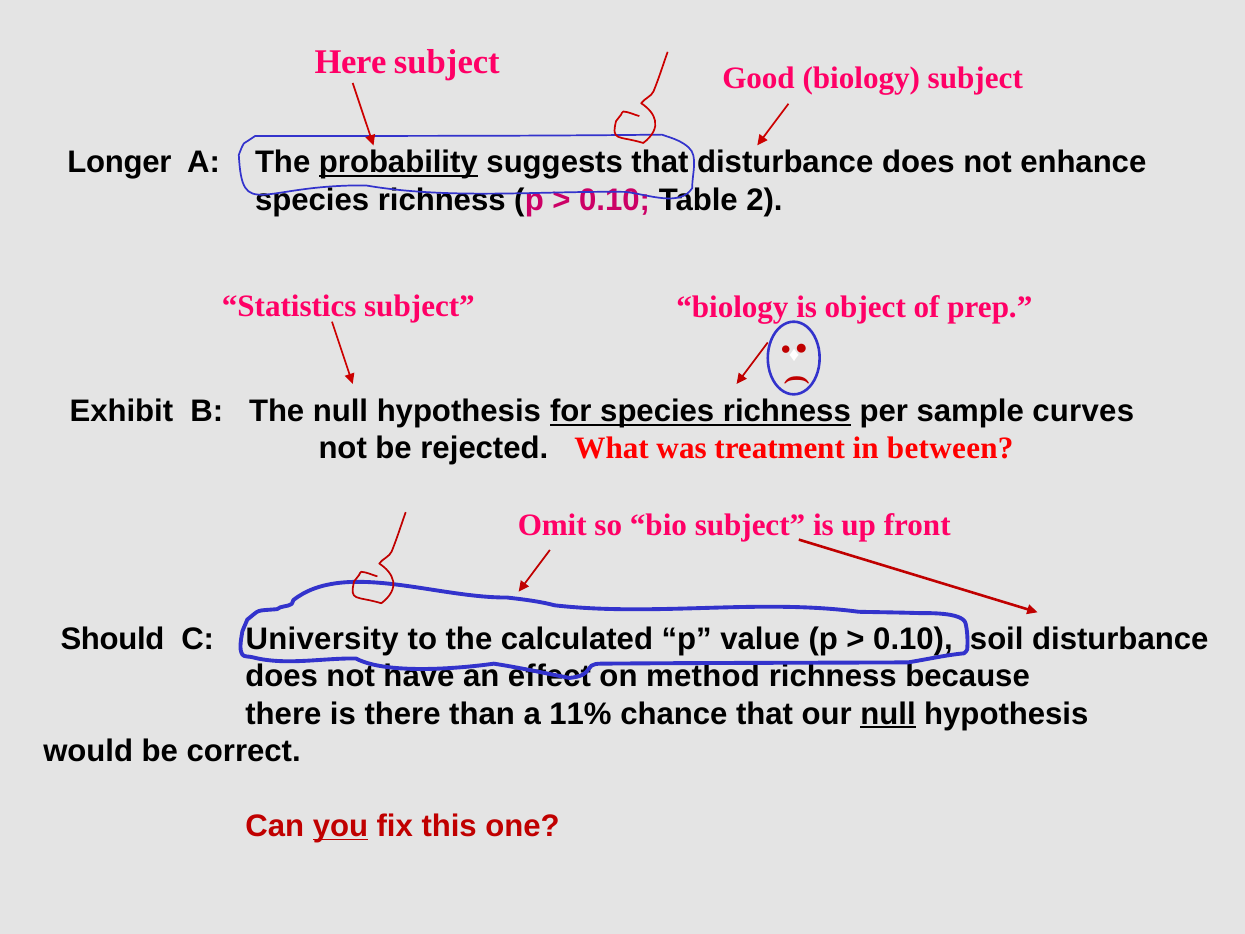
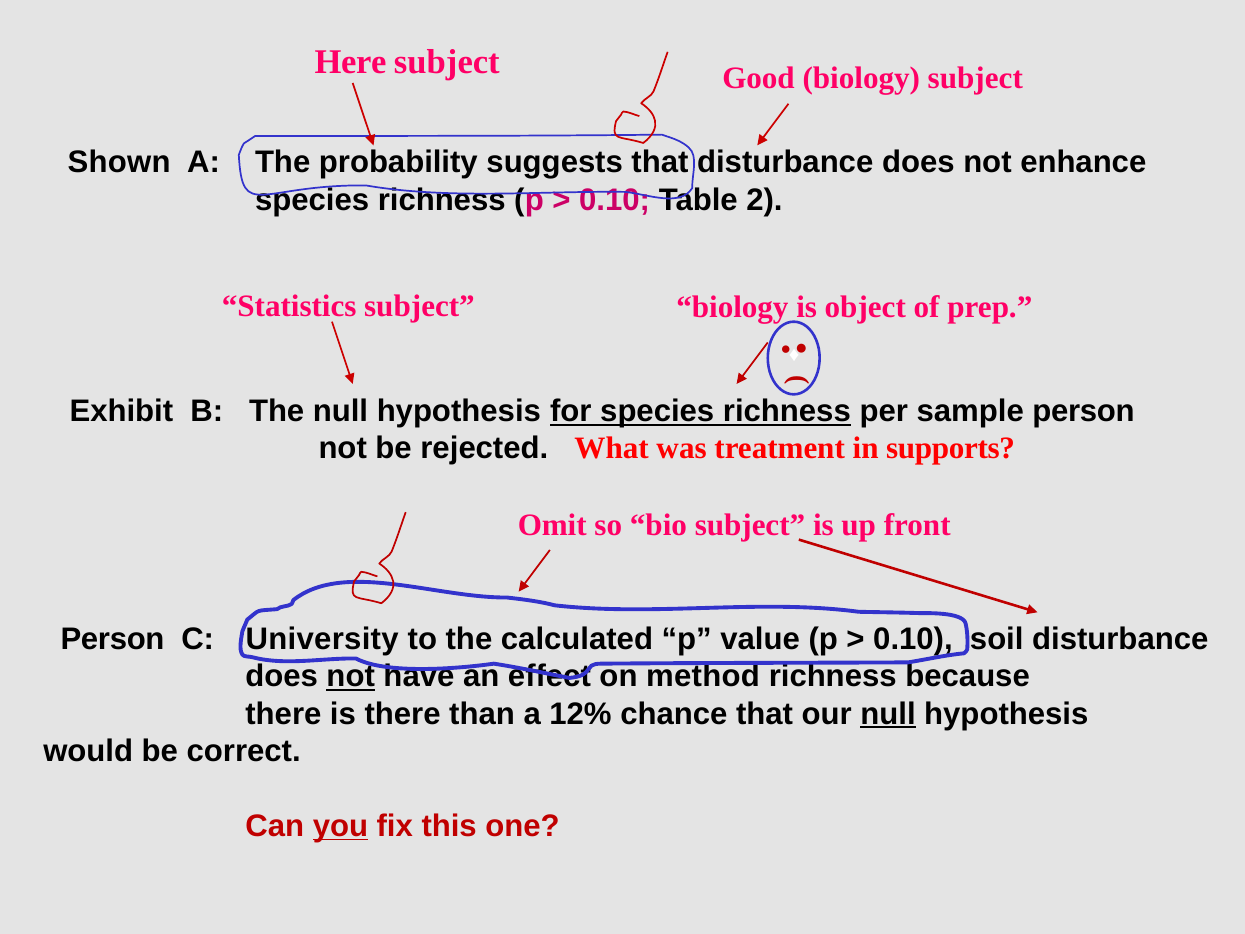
Longer: Longer -> Shown (119, 163)
probability underline: present -> none (398, 163)
sample curves: curves -> person (1084, 411)
between: between -> supports (951, 448)
Should: Should -> Person (113, 639)
not underline: none -> present (351, 676)
11%: 11% -> 12% (581, 714)
